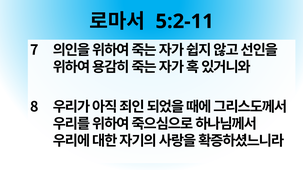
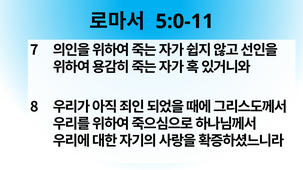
5:2-11: 5:2-11 -> 5:0-11 (185, 21)
